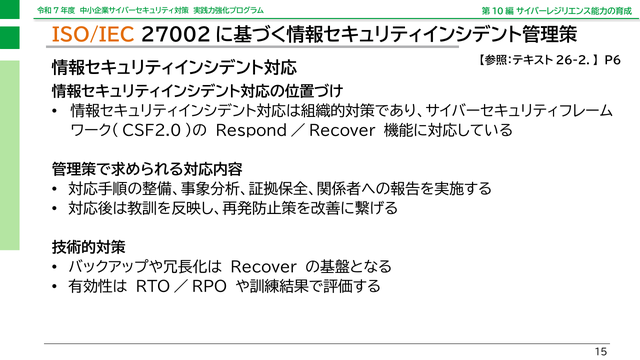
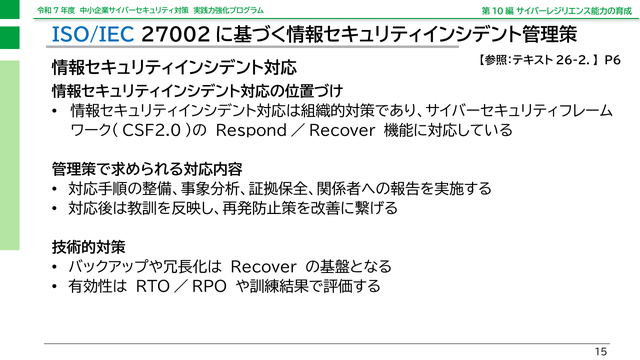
ISO/IEC colour: orange -> blue (93, 35)
